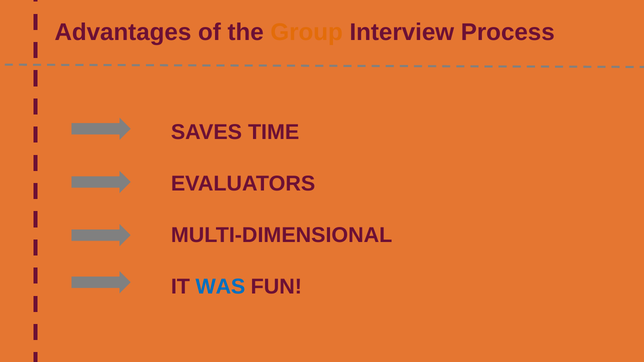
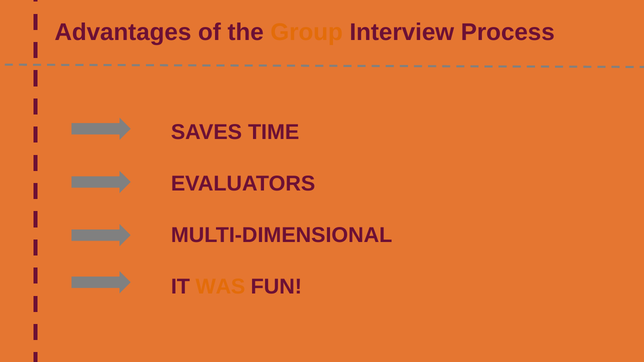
WAS colour: blue -> orange (220, 287)
